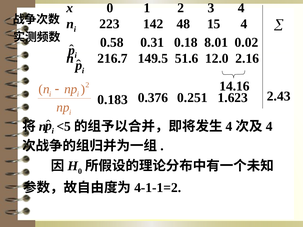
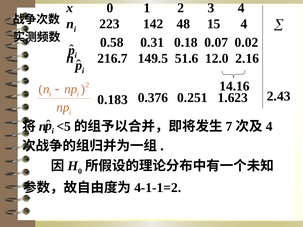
8.01: 8.01 -> 0.07 (216, 42)
4: 4 -> 7 (229, 127)
